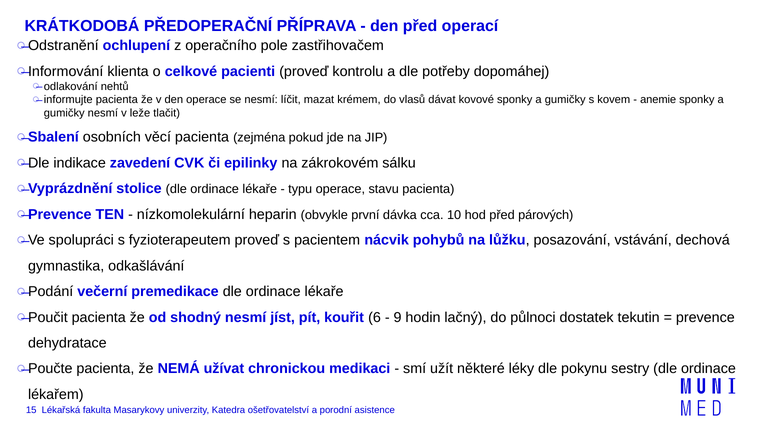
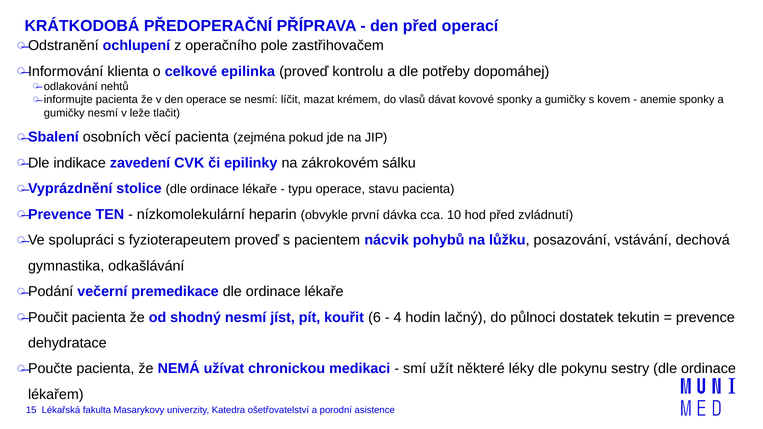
pacienti: pacienti -> epilinka (248, 71)
párových: párových -> zvládnutí (546, 215)
9: 9 -> 4 (398, 317)
